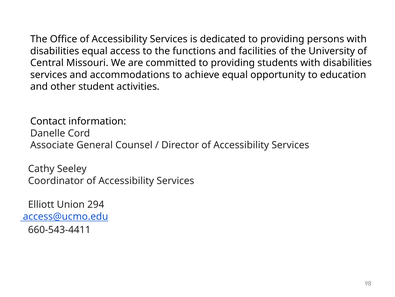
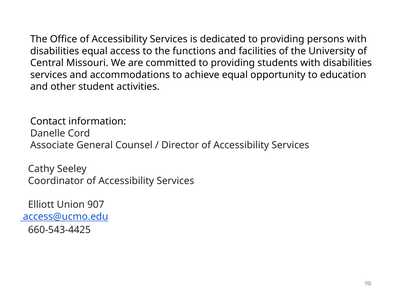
294: 294 -> 907 (96, 204)
660-543-4411: 660-543-4411 -> 660-543-4425 (59, 229)
